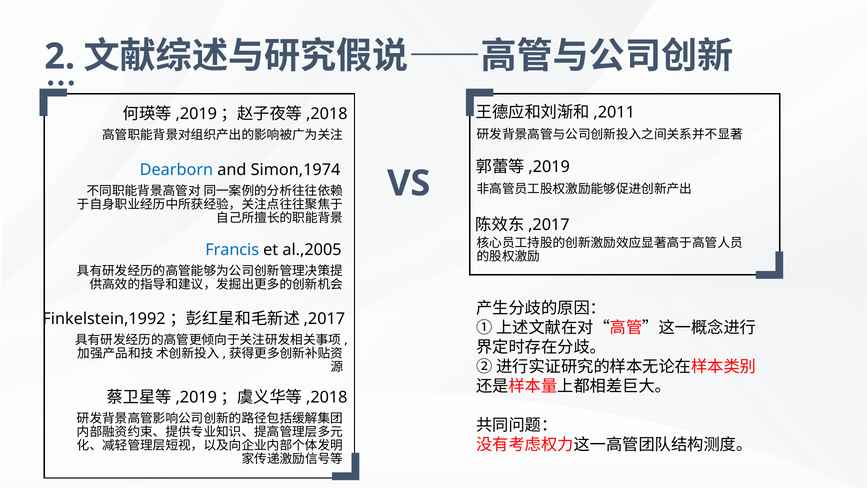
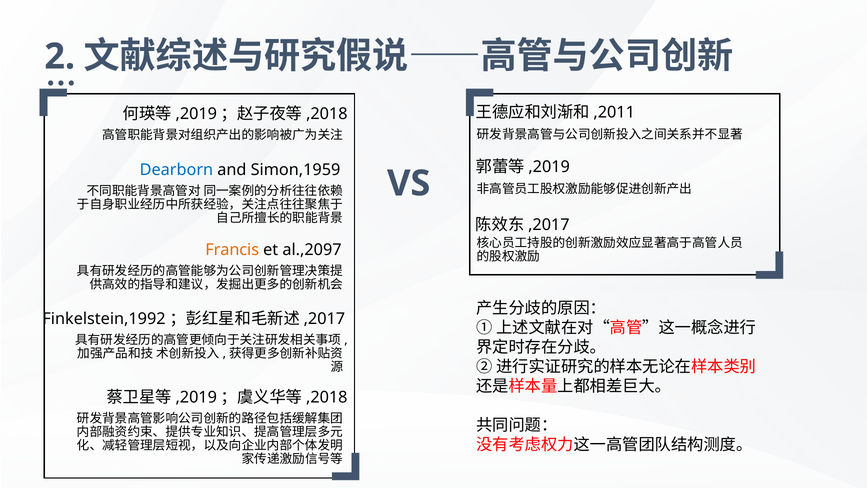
Simon,1974: Simon,1974 -> Simon,1959 (296, 170)
Francis colour: blue -> orange (232, 250)
al.,2005: al.,2005 -> al.,2097 (312, 250)
